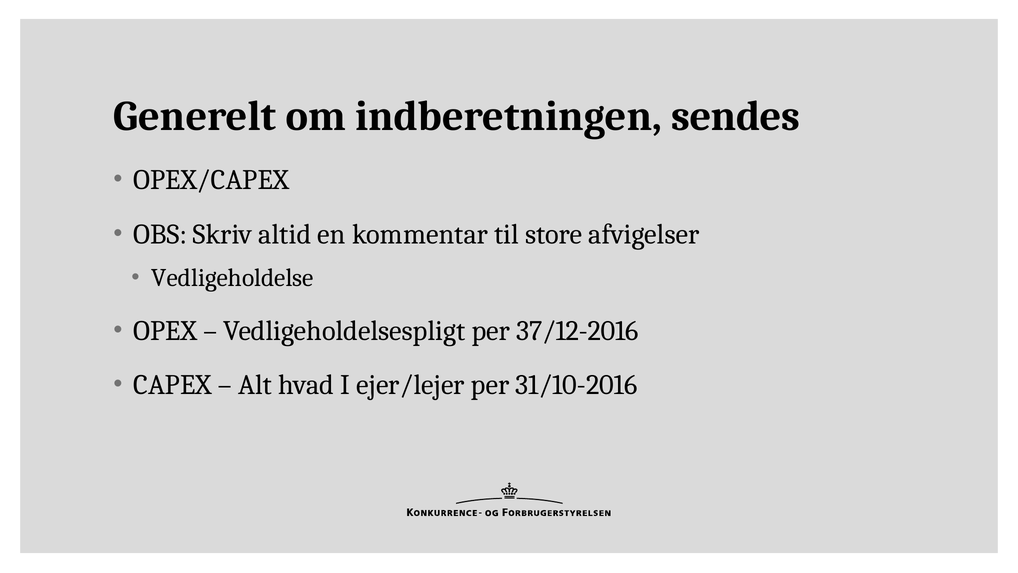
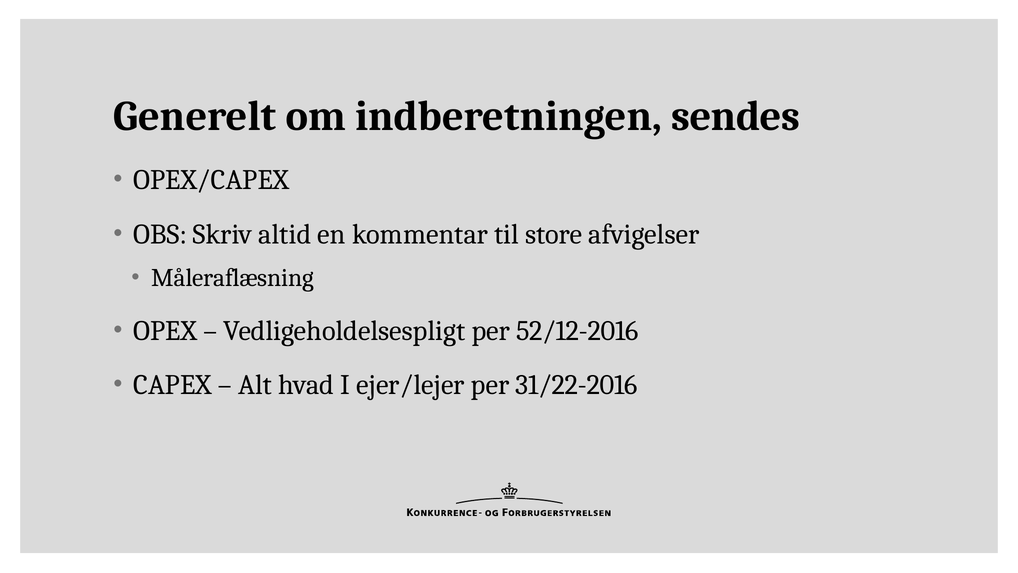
Vedligeholdelse: Vedligeholdelse -> Måleraflæsning (233, 278)
37/12-2016: 37/12-2016 -> 52/12-2016 (577, 331)
31/10-2016: 31/10-2016 -> 31/22-2016 (576, 385)
